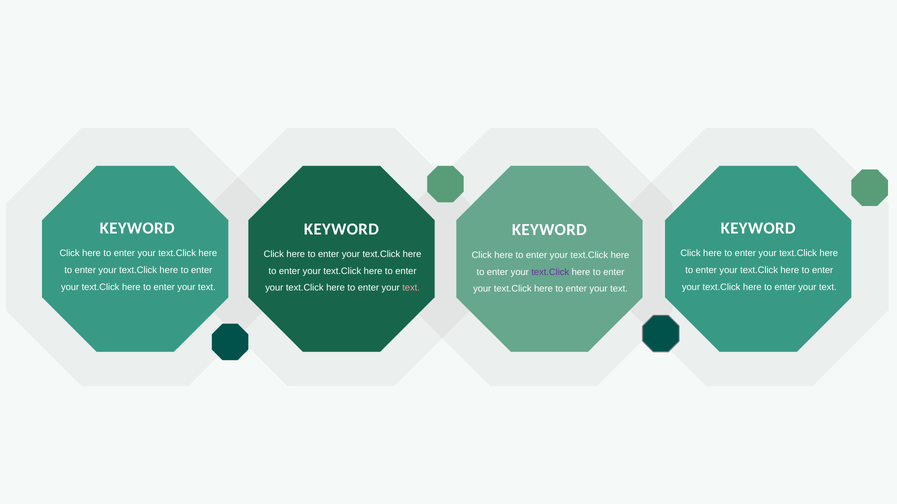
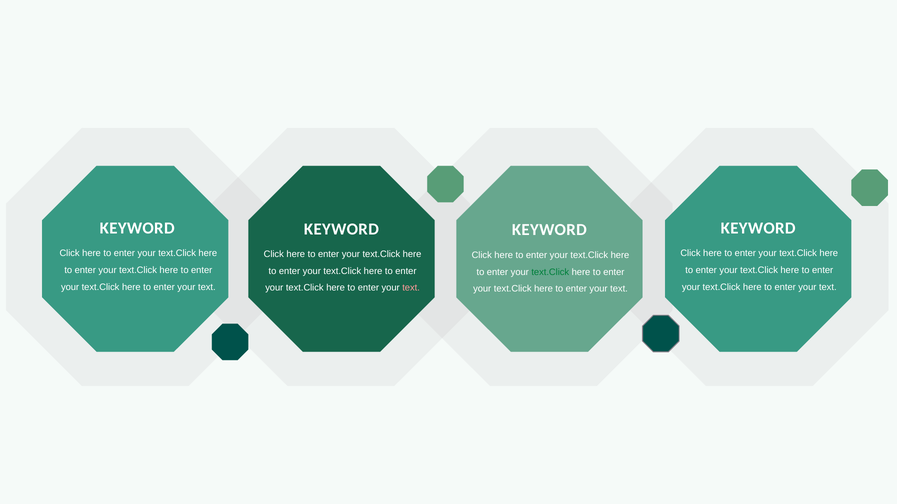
text.Click colour: purple -> green (550, 272)
